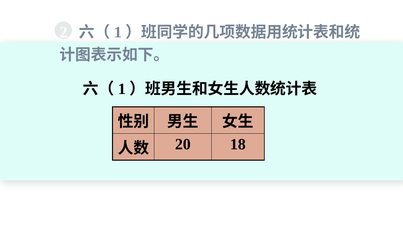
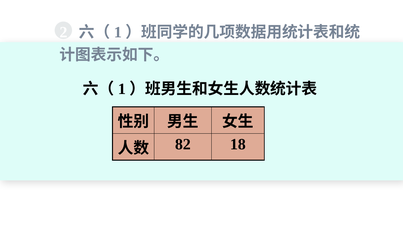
20: 20 -> 82 (183, 144)
